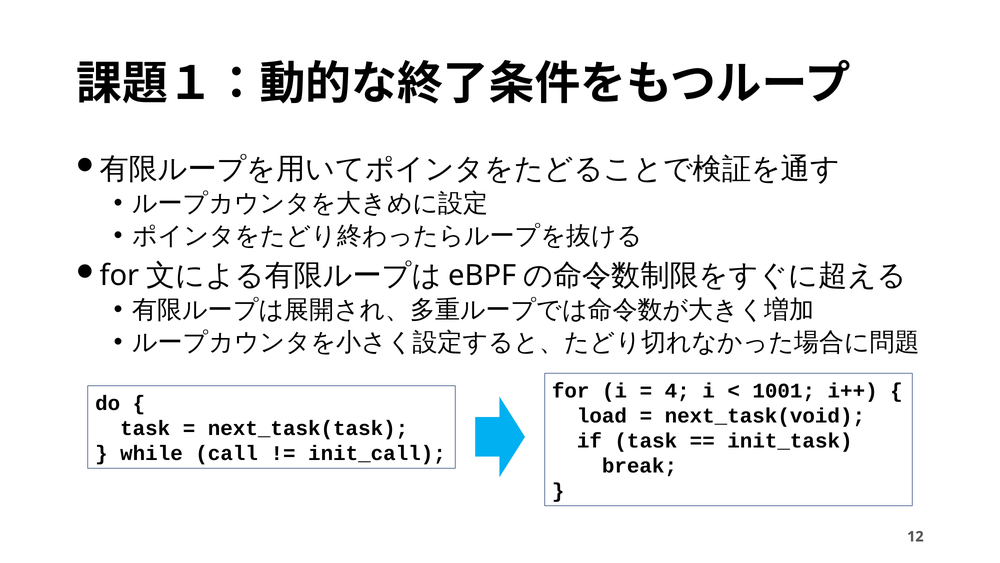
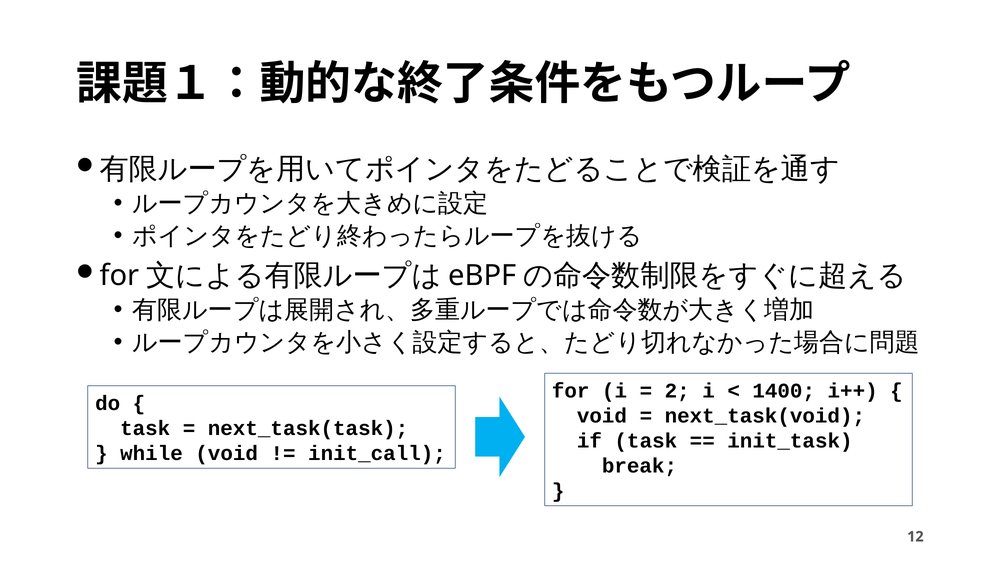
4: 4 -> 2 (677, 390)
1001: 1001 -> 1400 (784, 390)
load: load -> void (602, 416)
while call: call -> void (227, 453)
